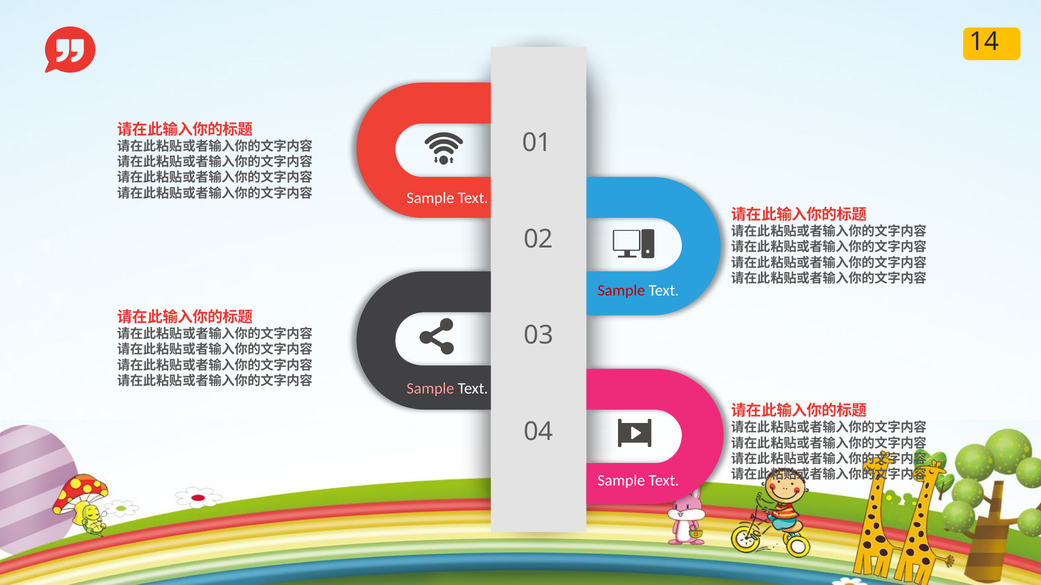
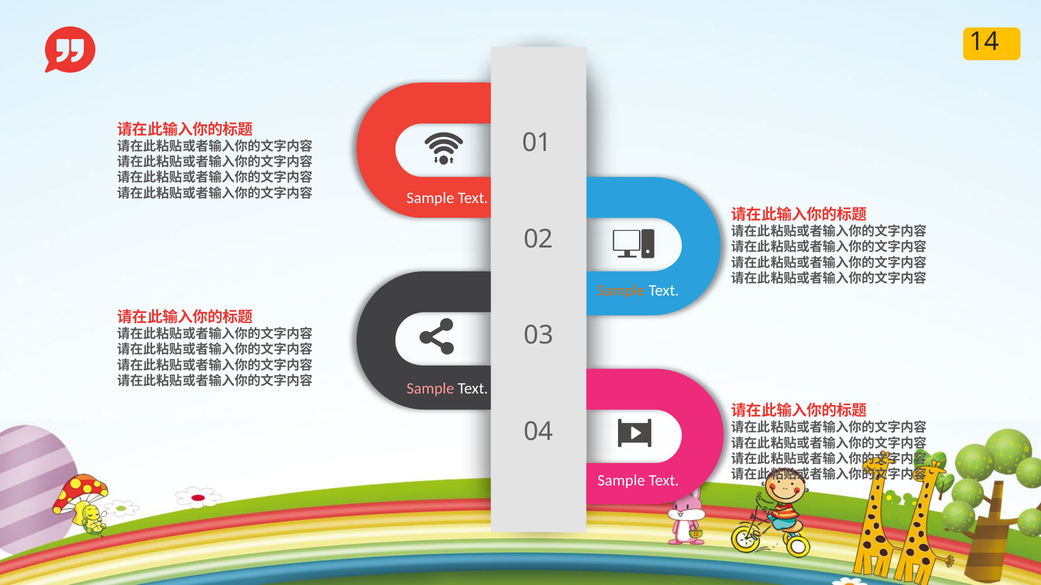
Sample colour: red -> orange (621, 291)
